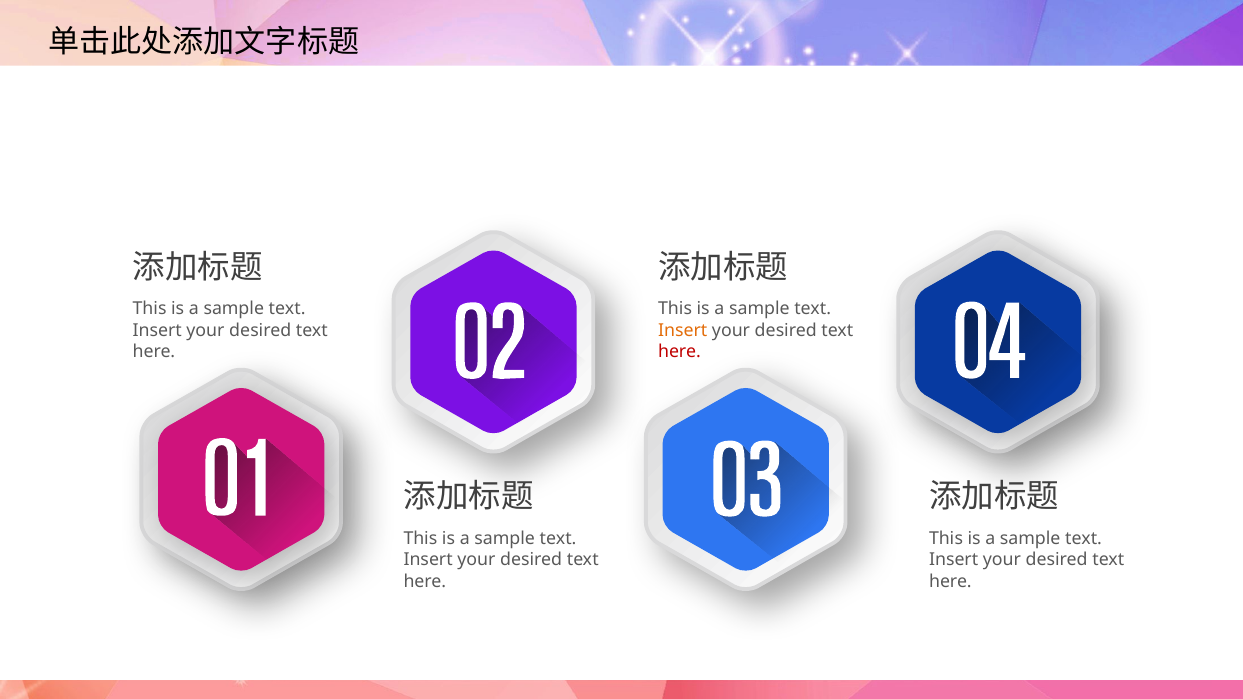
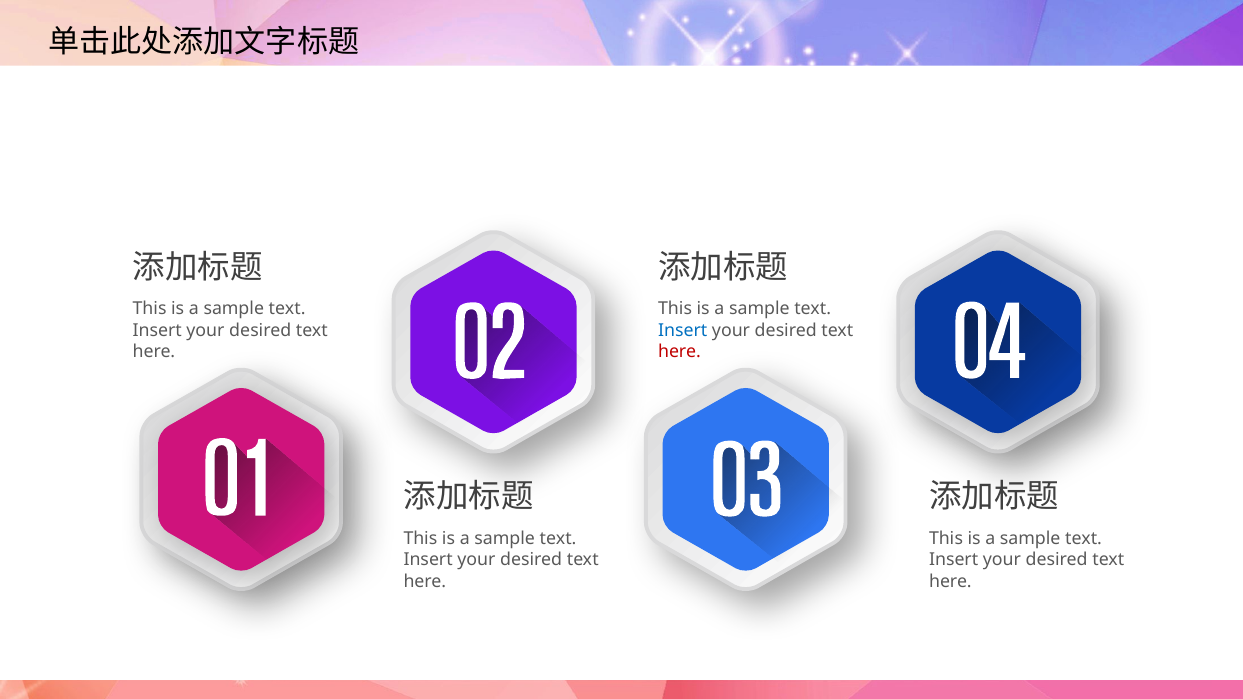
Insert colour: orange -> blue (683, 330)
